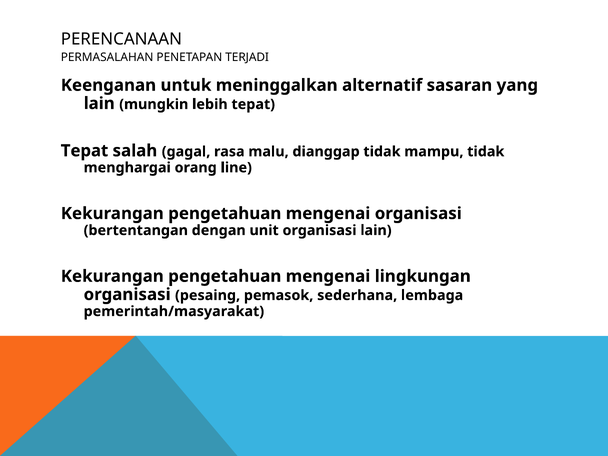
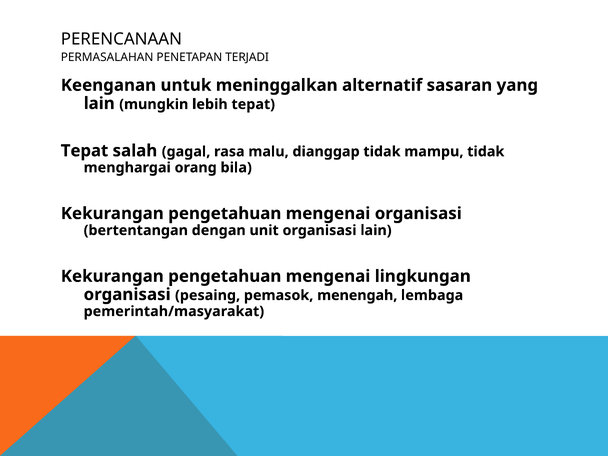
line: line -> bila (236, 168)
sederhana: sederhana -> menengah (357, 295)
